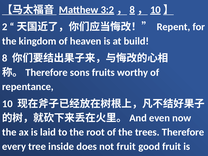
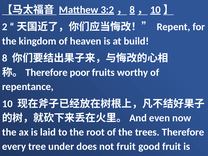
sons: sons -> poor (80, 72)
inside: inside -> under (61, 146)
